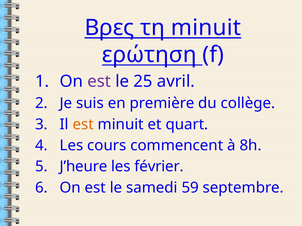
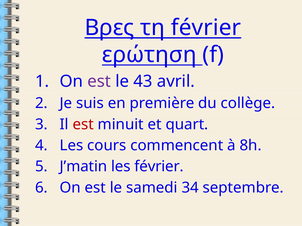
τη minuit: minuit -> février (206, 28)
25: 25 -> 43 (143, 81)
est colour: orange -> red (83, 125)
J’heure: J’heure -> J’matin (83, 167)
59: 59 -> 34 (190, 188)
